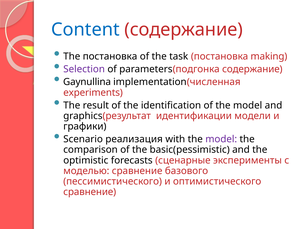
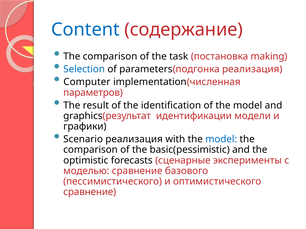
постановка: постановка -> comparison (110, 57)
Selection colour: purple -> blue (84, 69)
parameters(подгонка содержание: содержание -> реализация (252, 69)
Gaynullina: Gaynullina -> Computer (87, 82)
experiments: experiments -> параметров (93, 93)
model colour: purple -> blue (221, 140)
